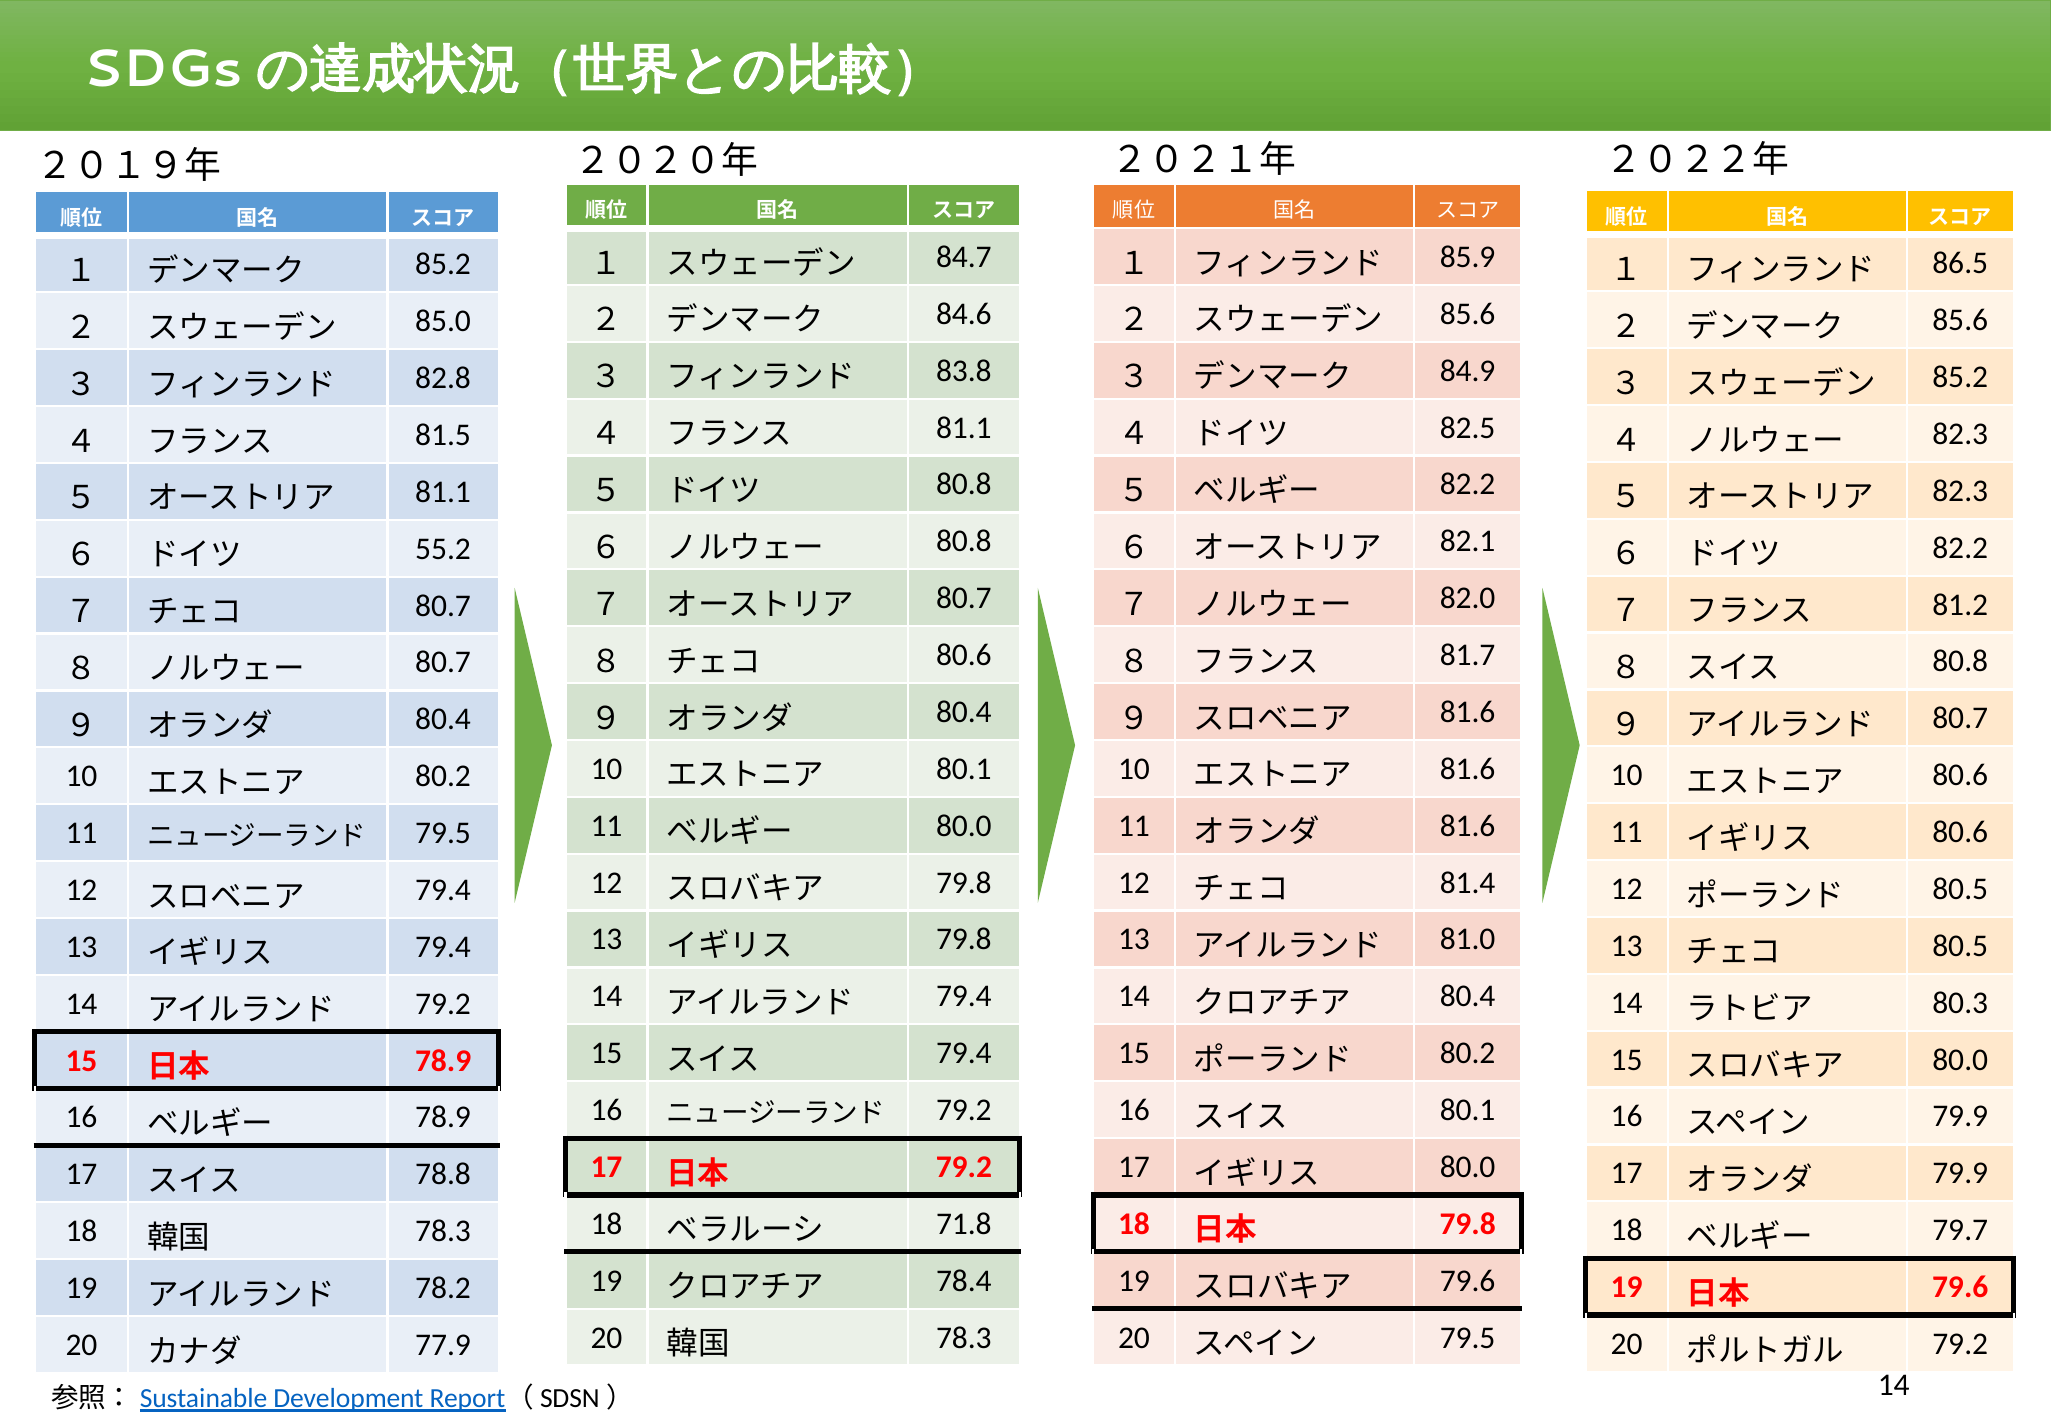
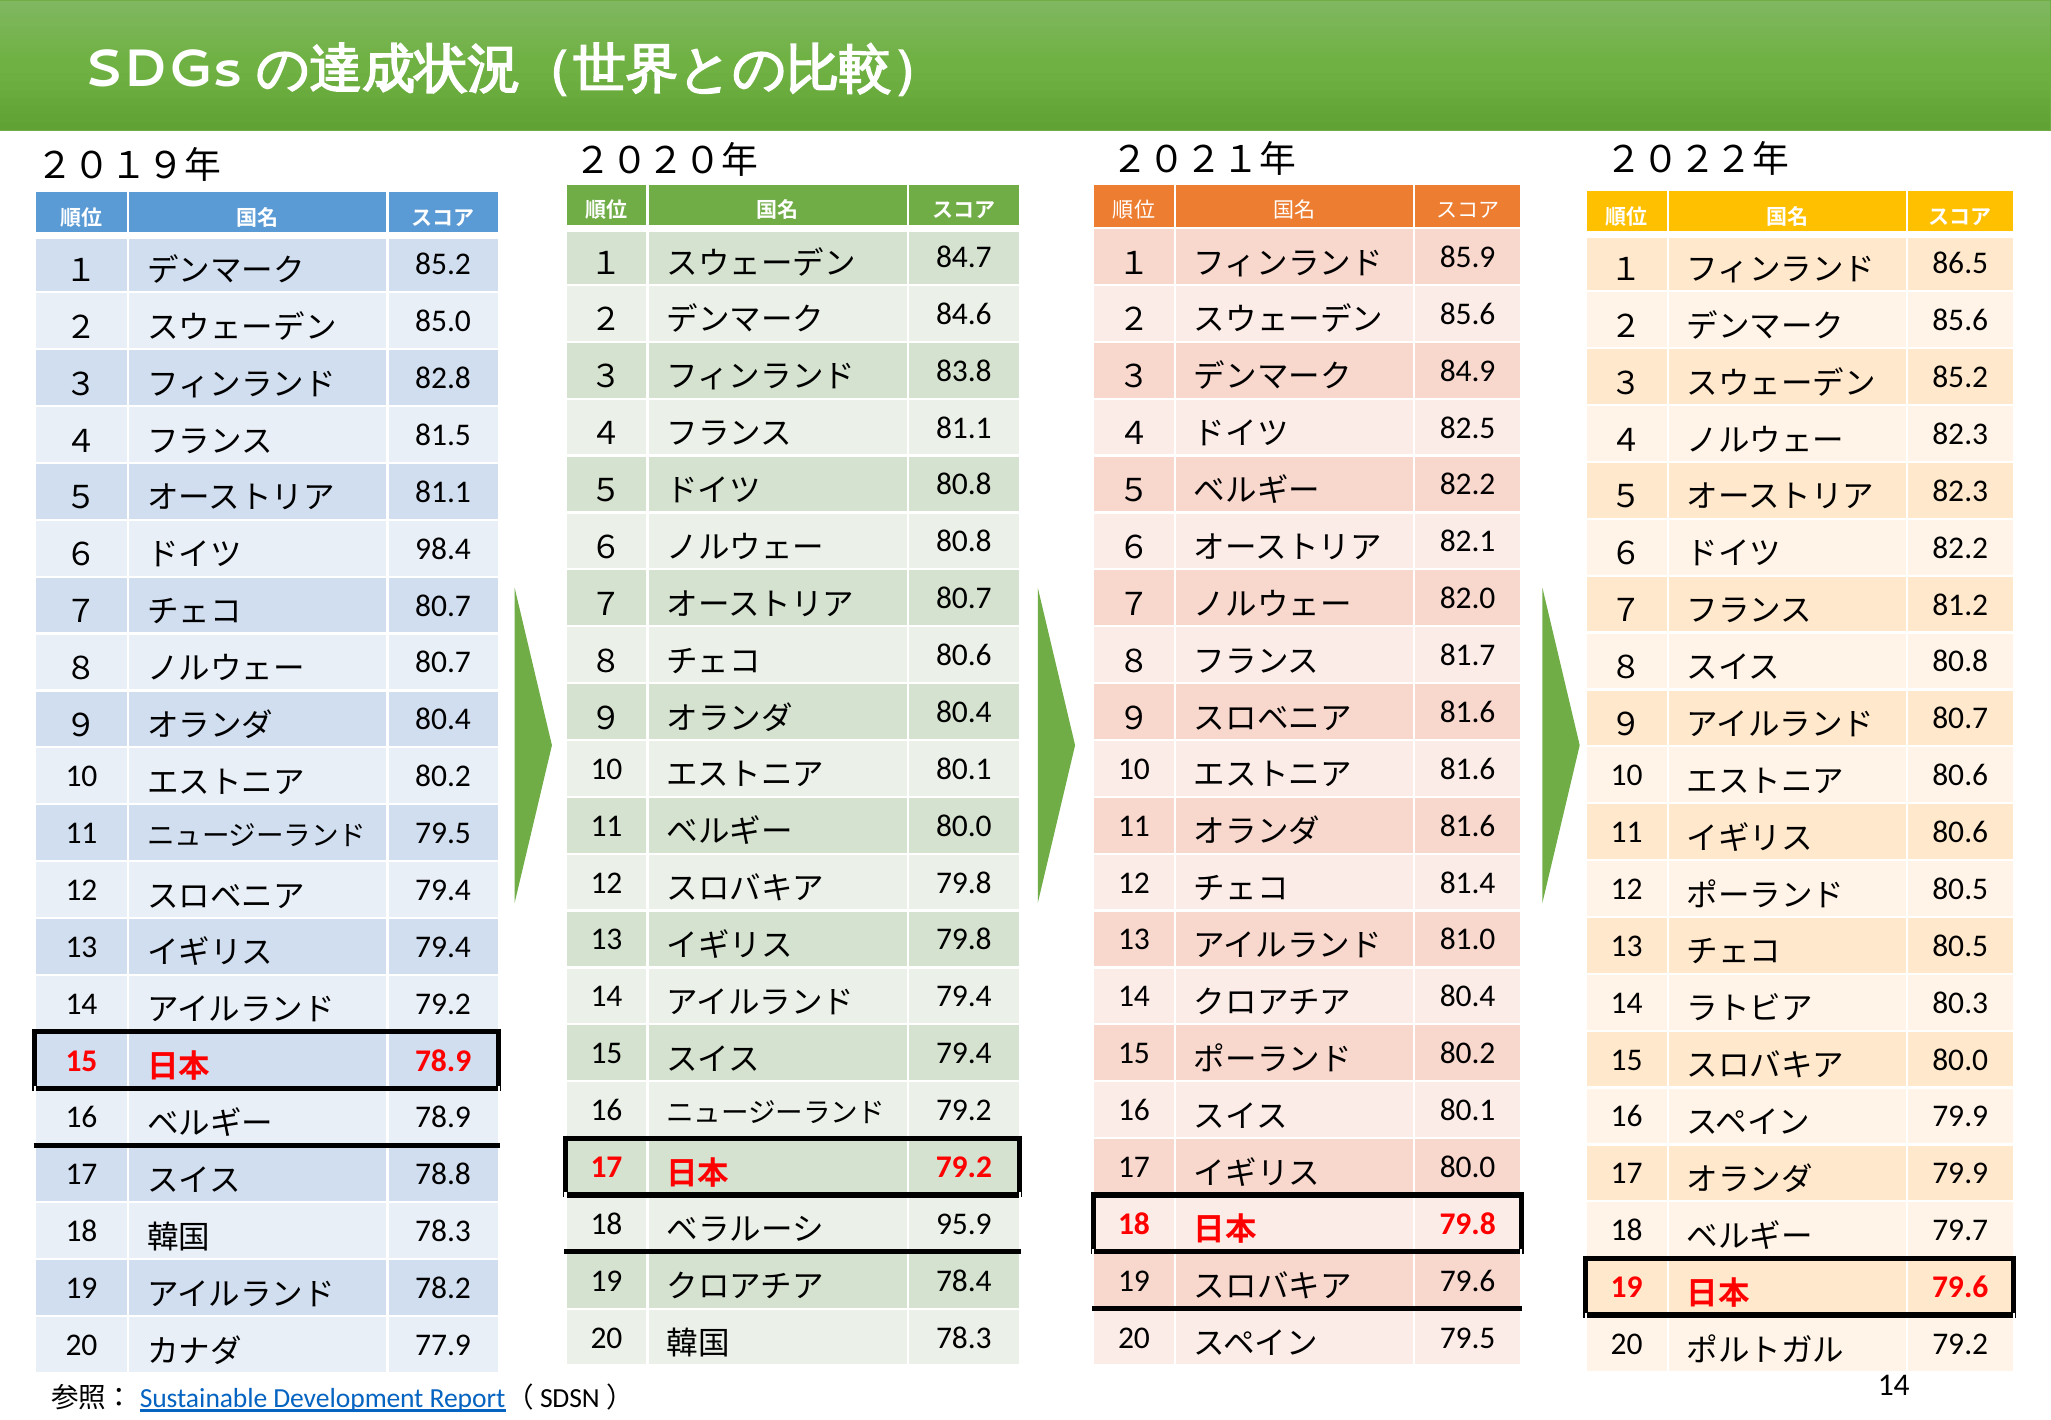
55.2: 55.2 -> 98.4 (443, 549)
71.8: 71.8 -> 95.9 (964, 1224)
